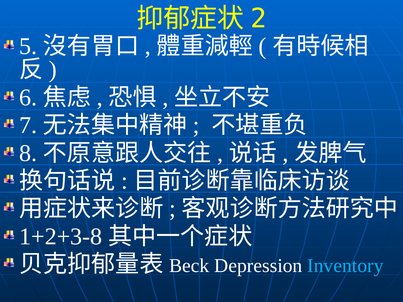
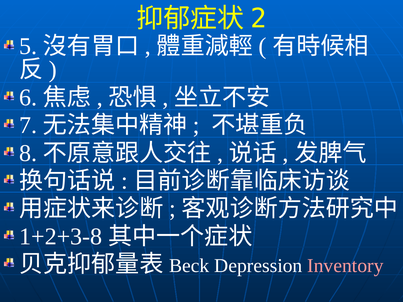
Inventory colour: light blue -> pink (345, 266)
